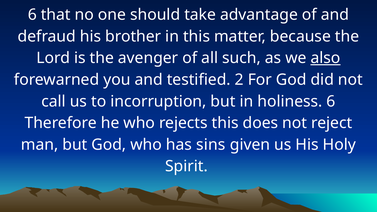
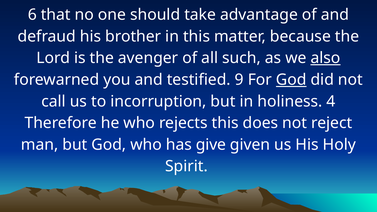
2: 2 -> 9 (239, 80)
God underline: none -> present (291, 80)
holiness 6: 6 -> 4 (331, 101)
sins: sins -> give (211, 145)
